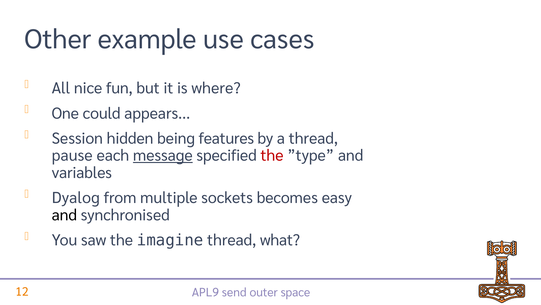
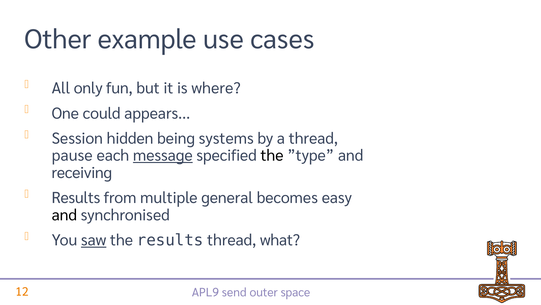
nice: nice -> only (88, 88)
features: features -> systems (226, 138)
the colour: red -> black (272, 155)
variables: variables -> receiving (82, 172)
Dyalog: Dyalog -> Results (76, 198)
sockets: sockets -> general (227, 198)
saw underline: none -> present (94, 240)
the imagine: imagine -> results (170, 240)
